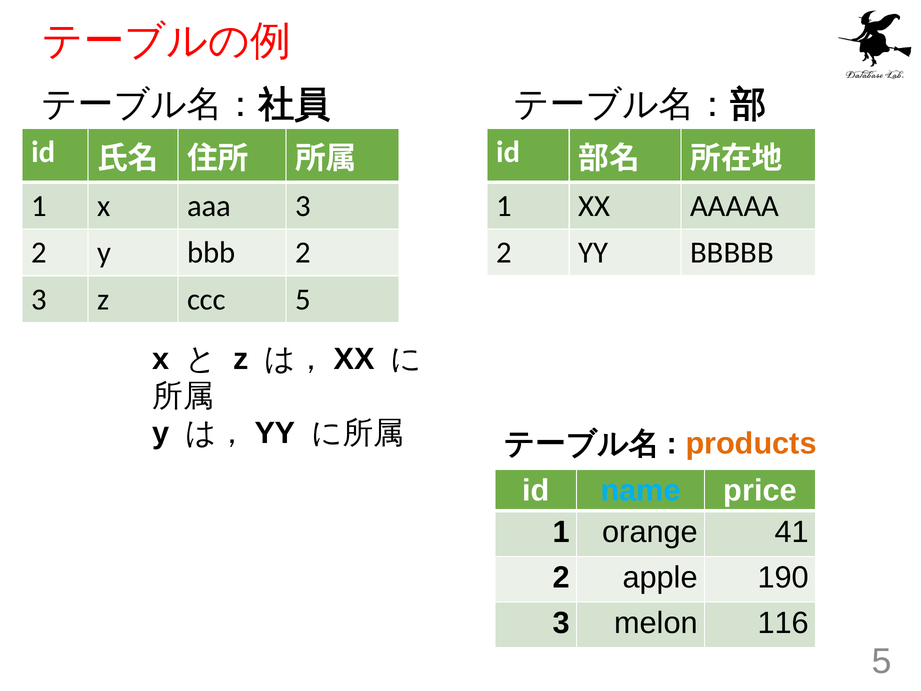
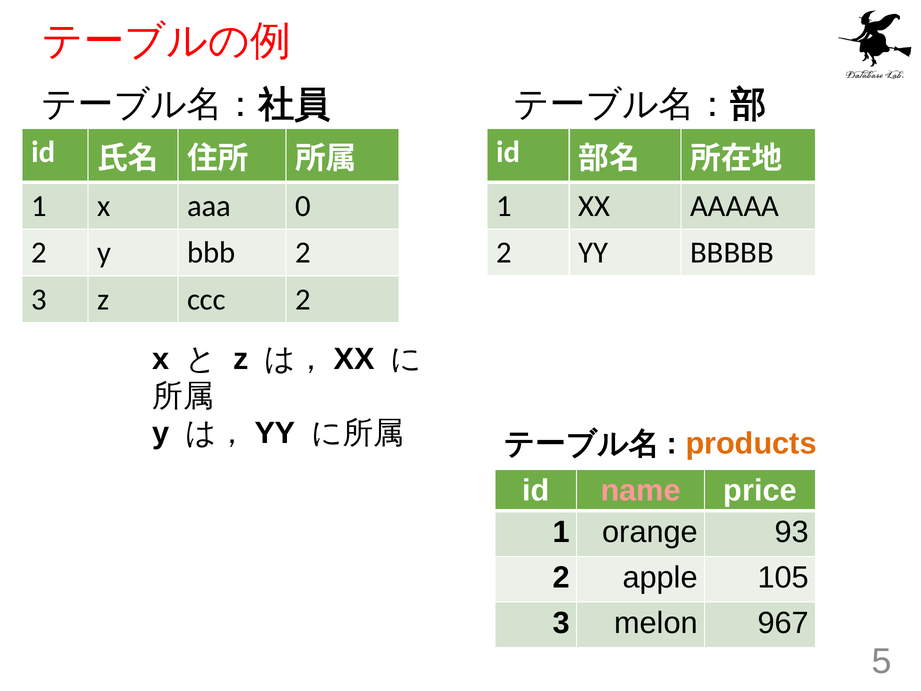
aaa 3: 3 -> 0 (303, 206)
ccc 5: 5 -> 2 (303, 299)
name colour: light blue -> pink (641, 491)
41: 41 -> 93 (792, 532)
190: 190 -> 105 (783, 577)
116: 116 -> 967 (783, 623)
